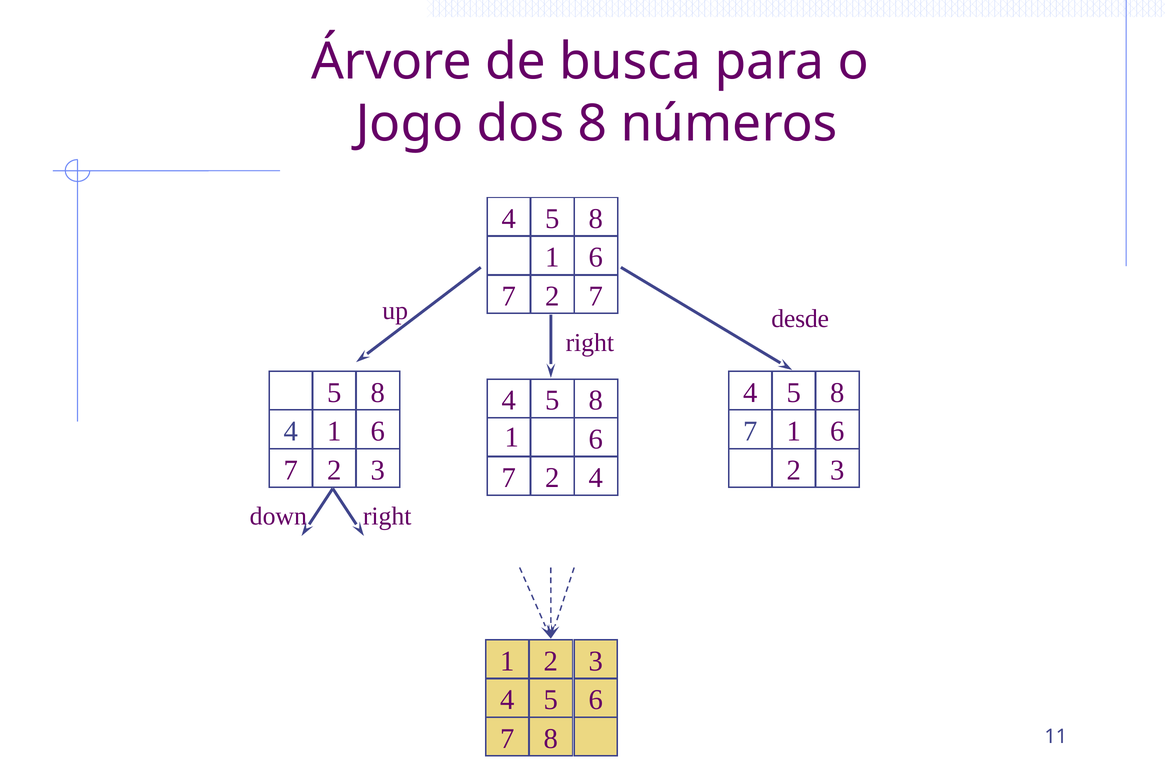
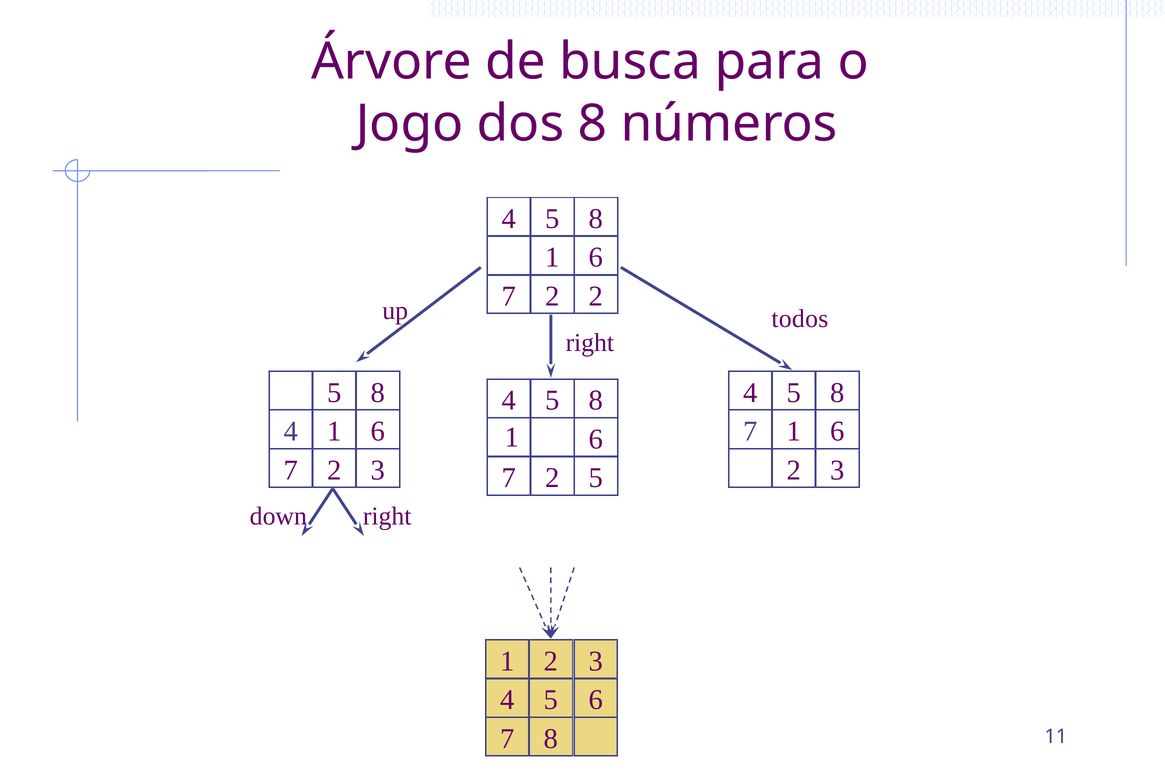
7 7: 7 -> 2 (596, 296)
desde: desde -> todos (800, 319)
7 4: 4 -> 5 (596, 478)
